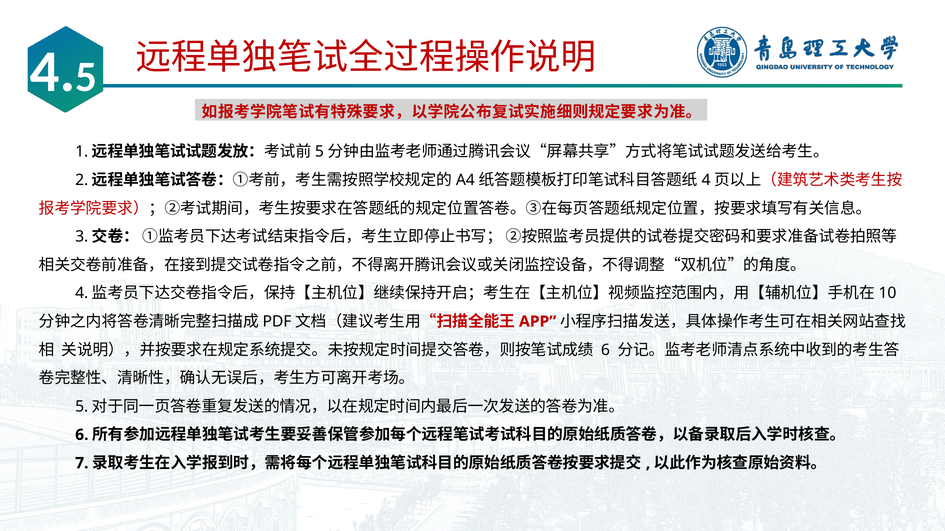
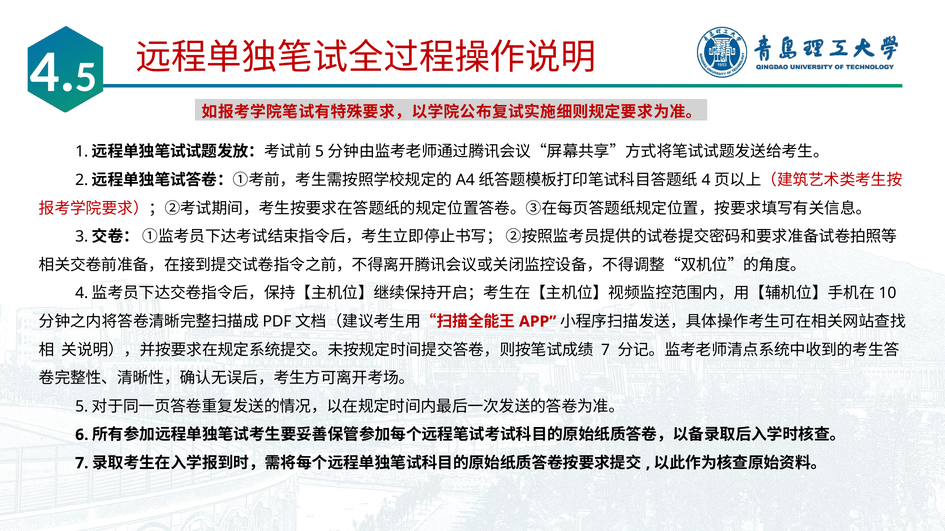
6: 6 -> 7 (605, 350)
